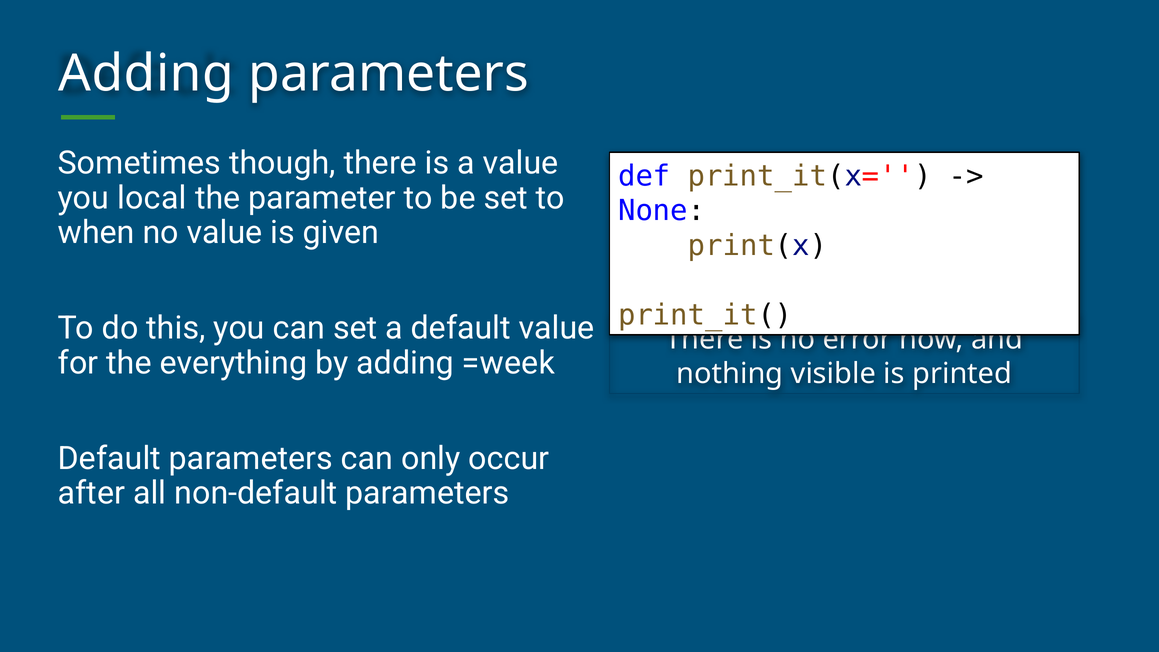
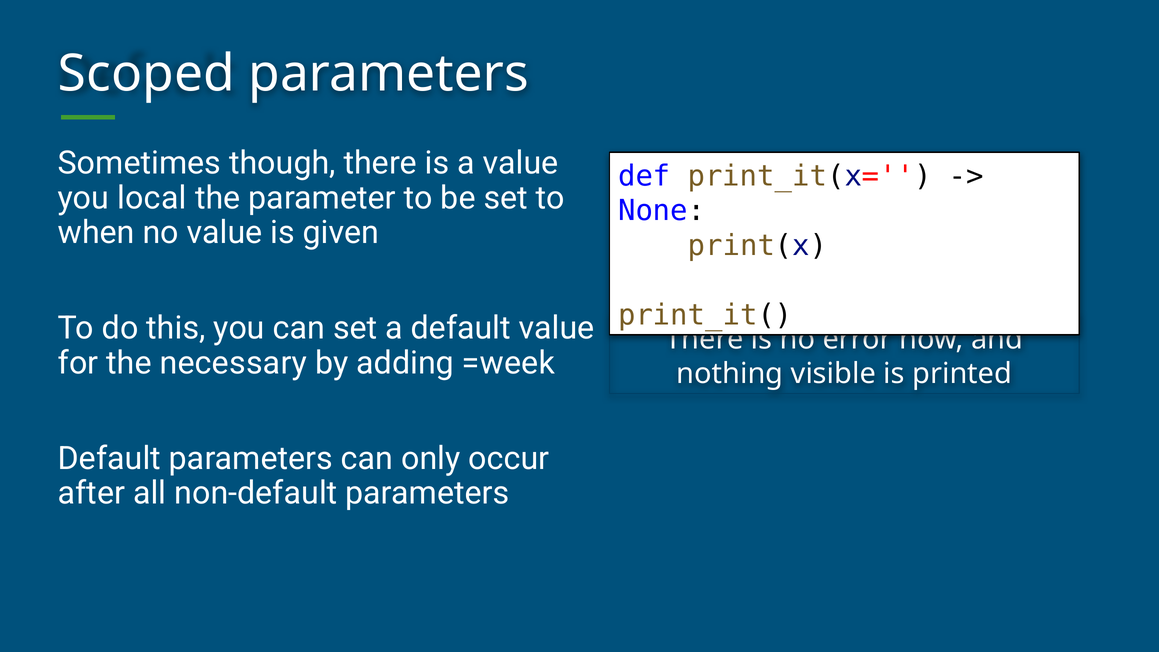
Adding: Adding -> Scoped (146, 74)
everything: everything -> necessary (233, 363)
